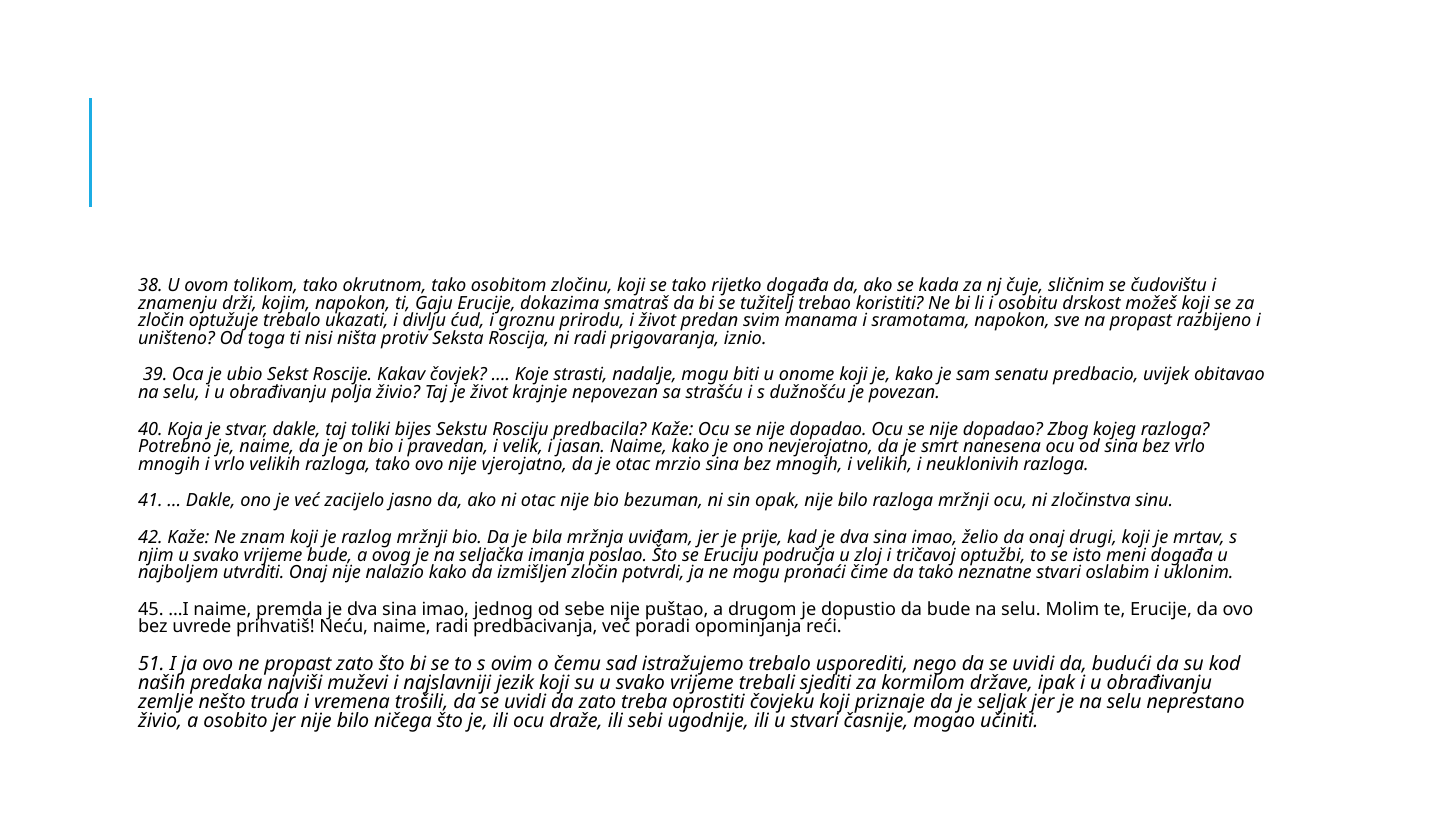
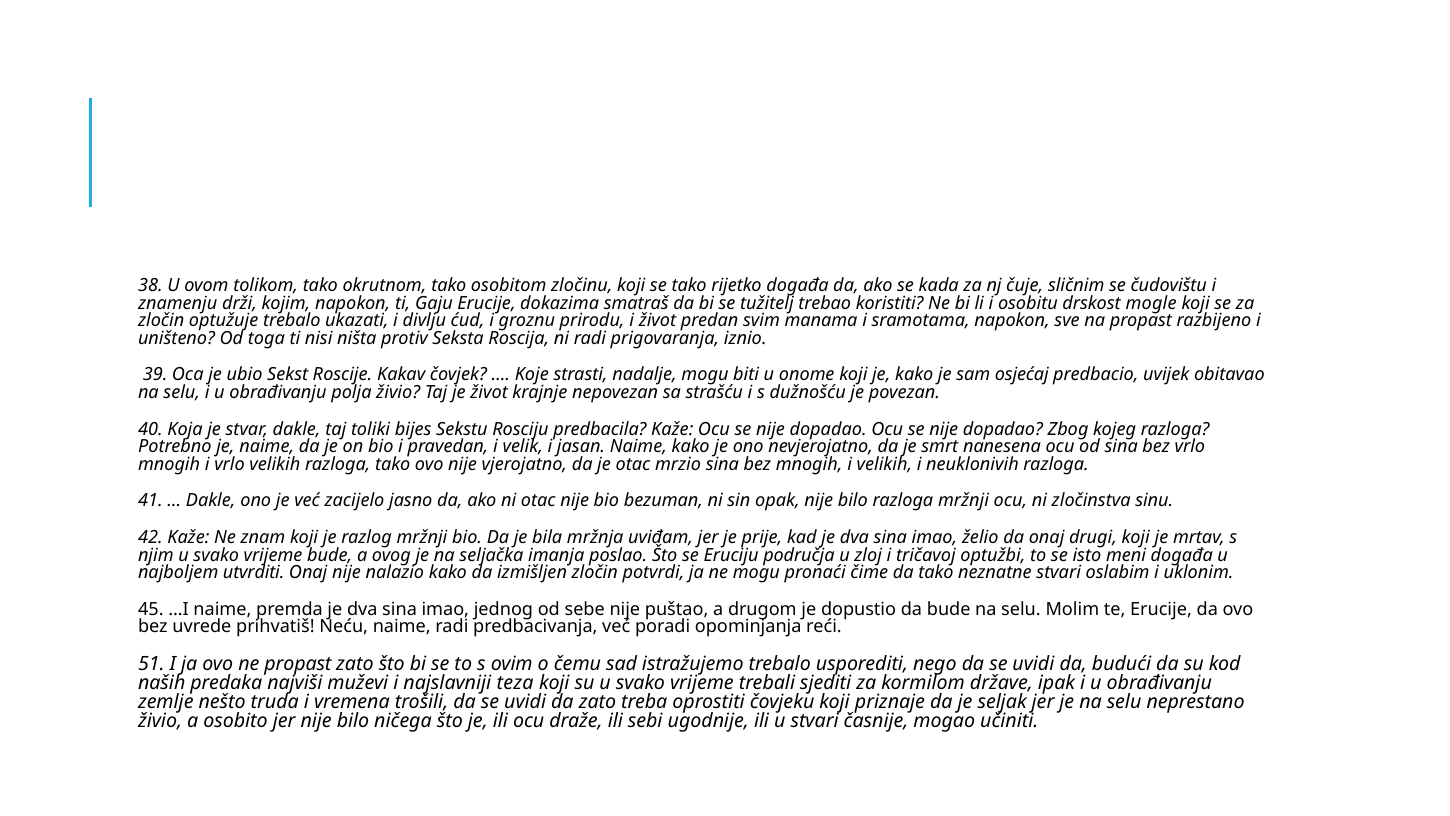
možeš: možeš -> mogle (1151, 303)
senatu: senatu -> osjećaj (1022, 375)
jezik: jezik -> teza (515, 683)
